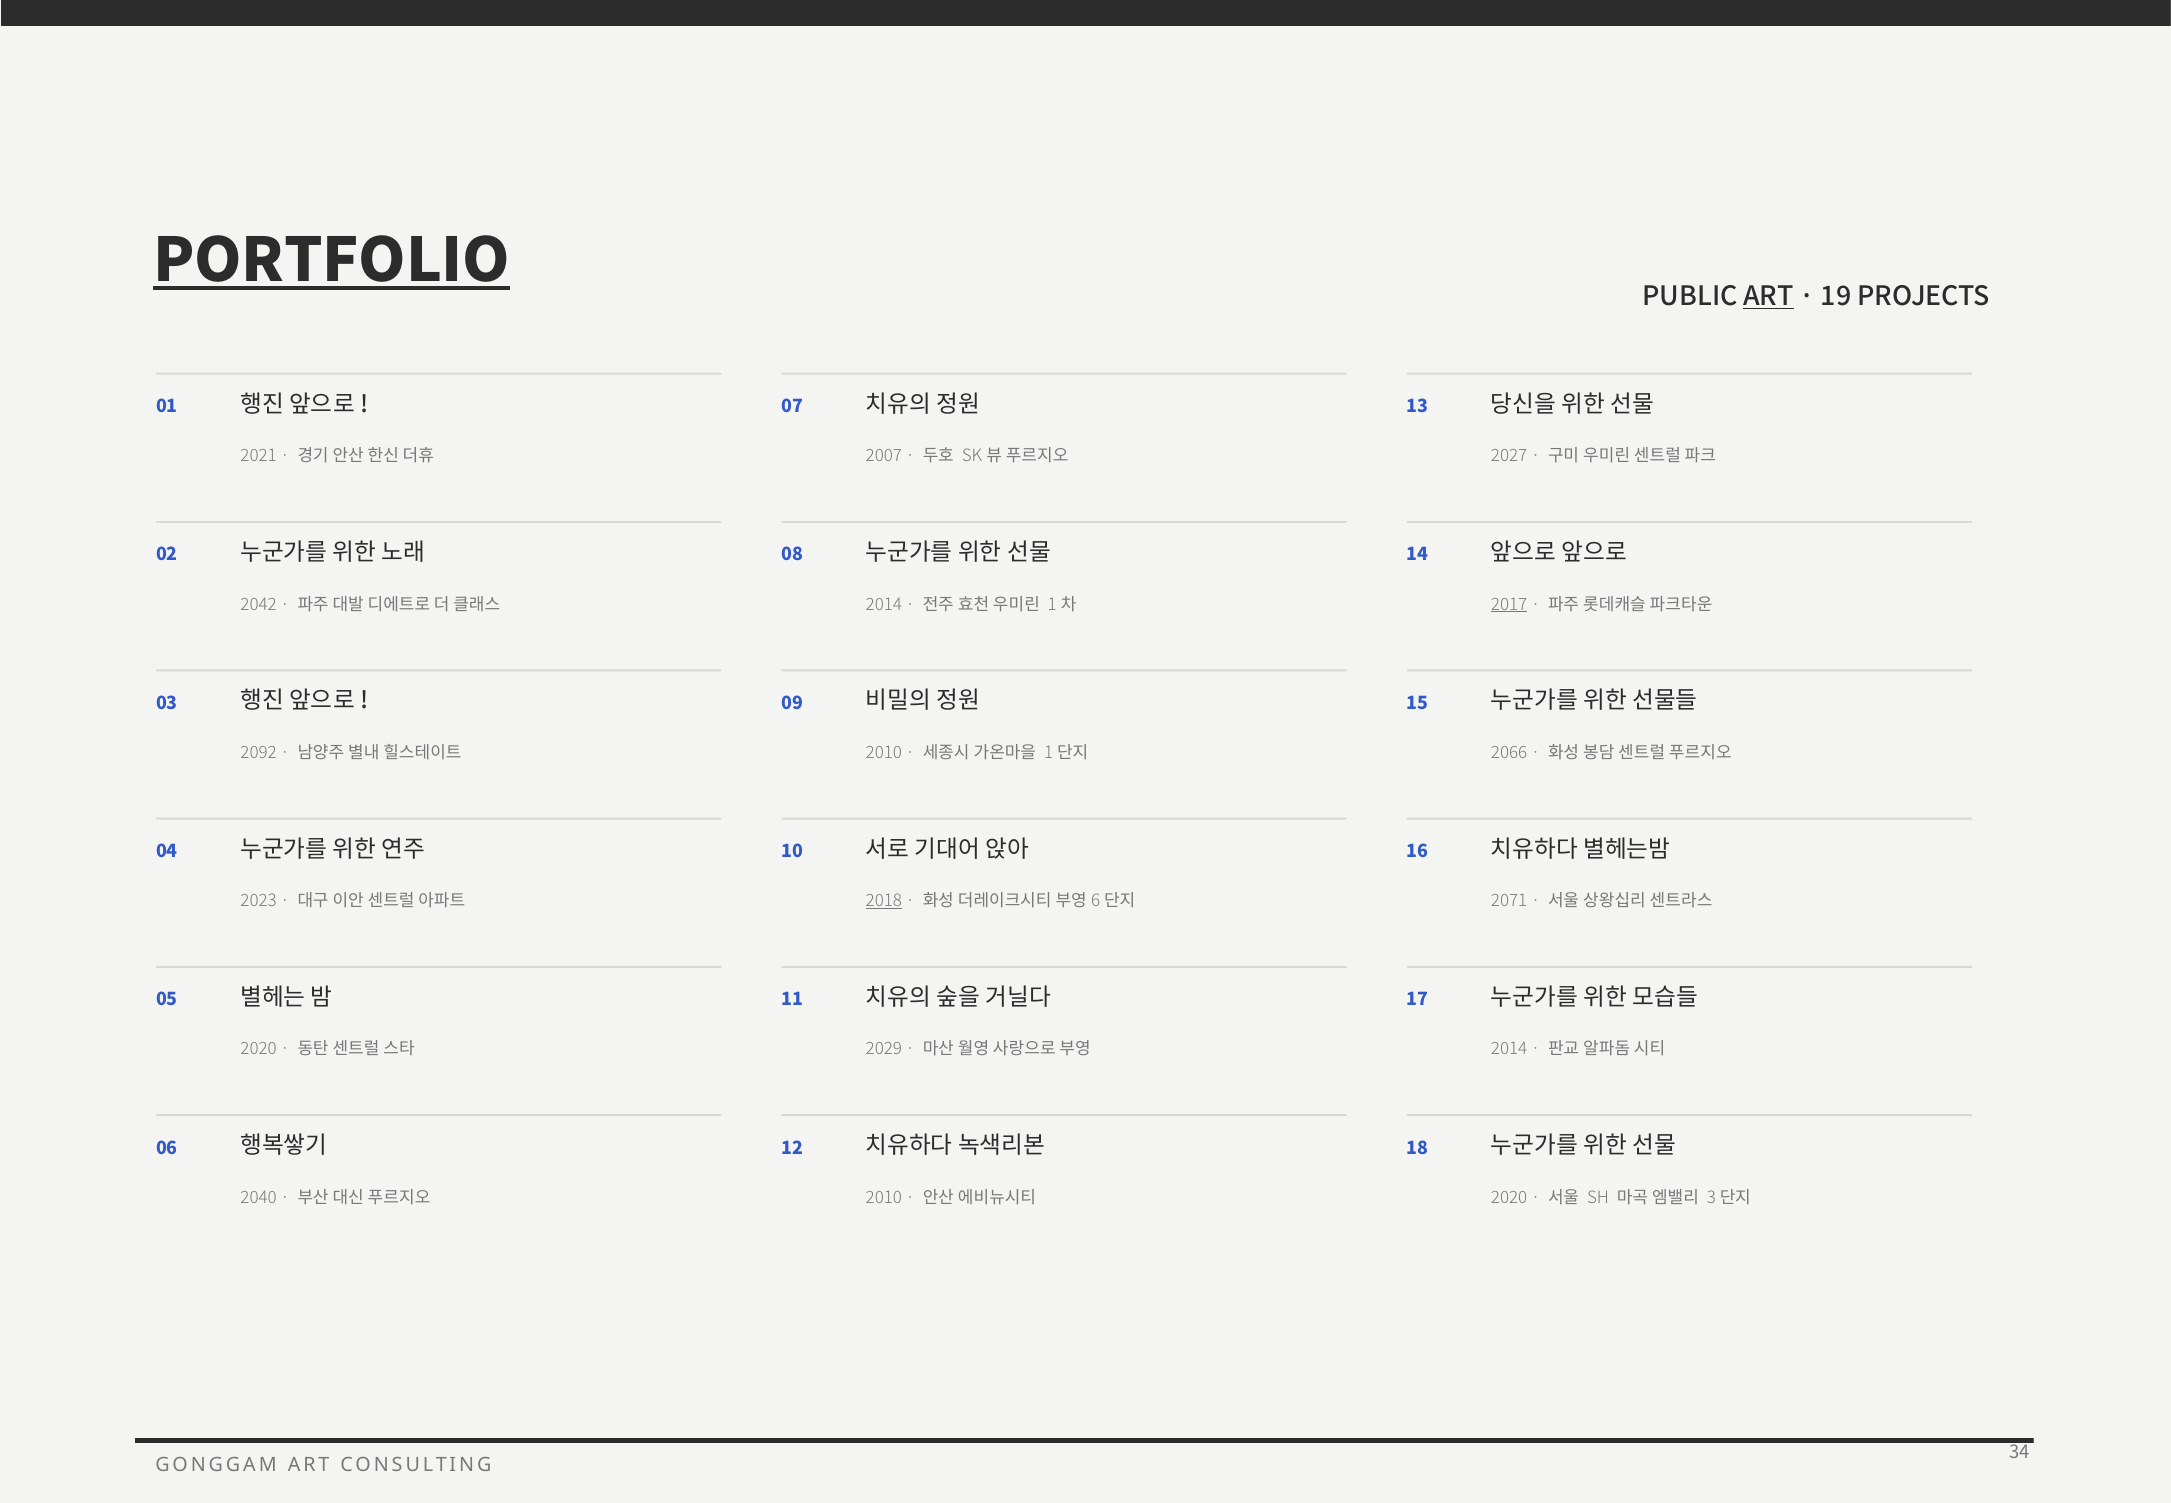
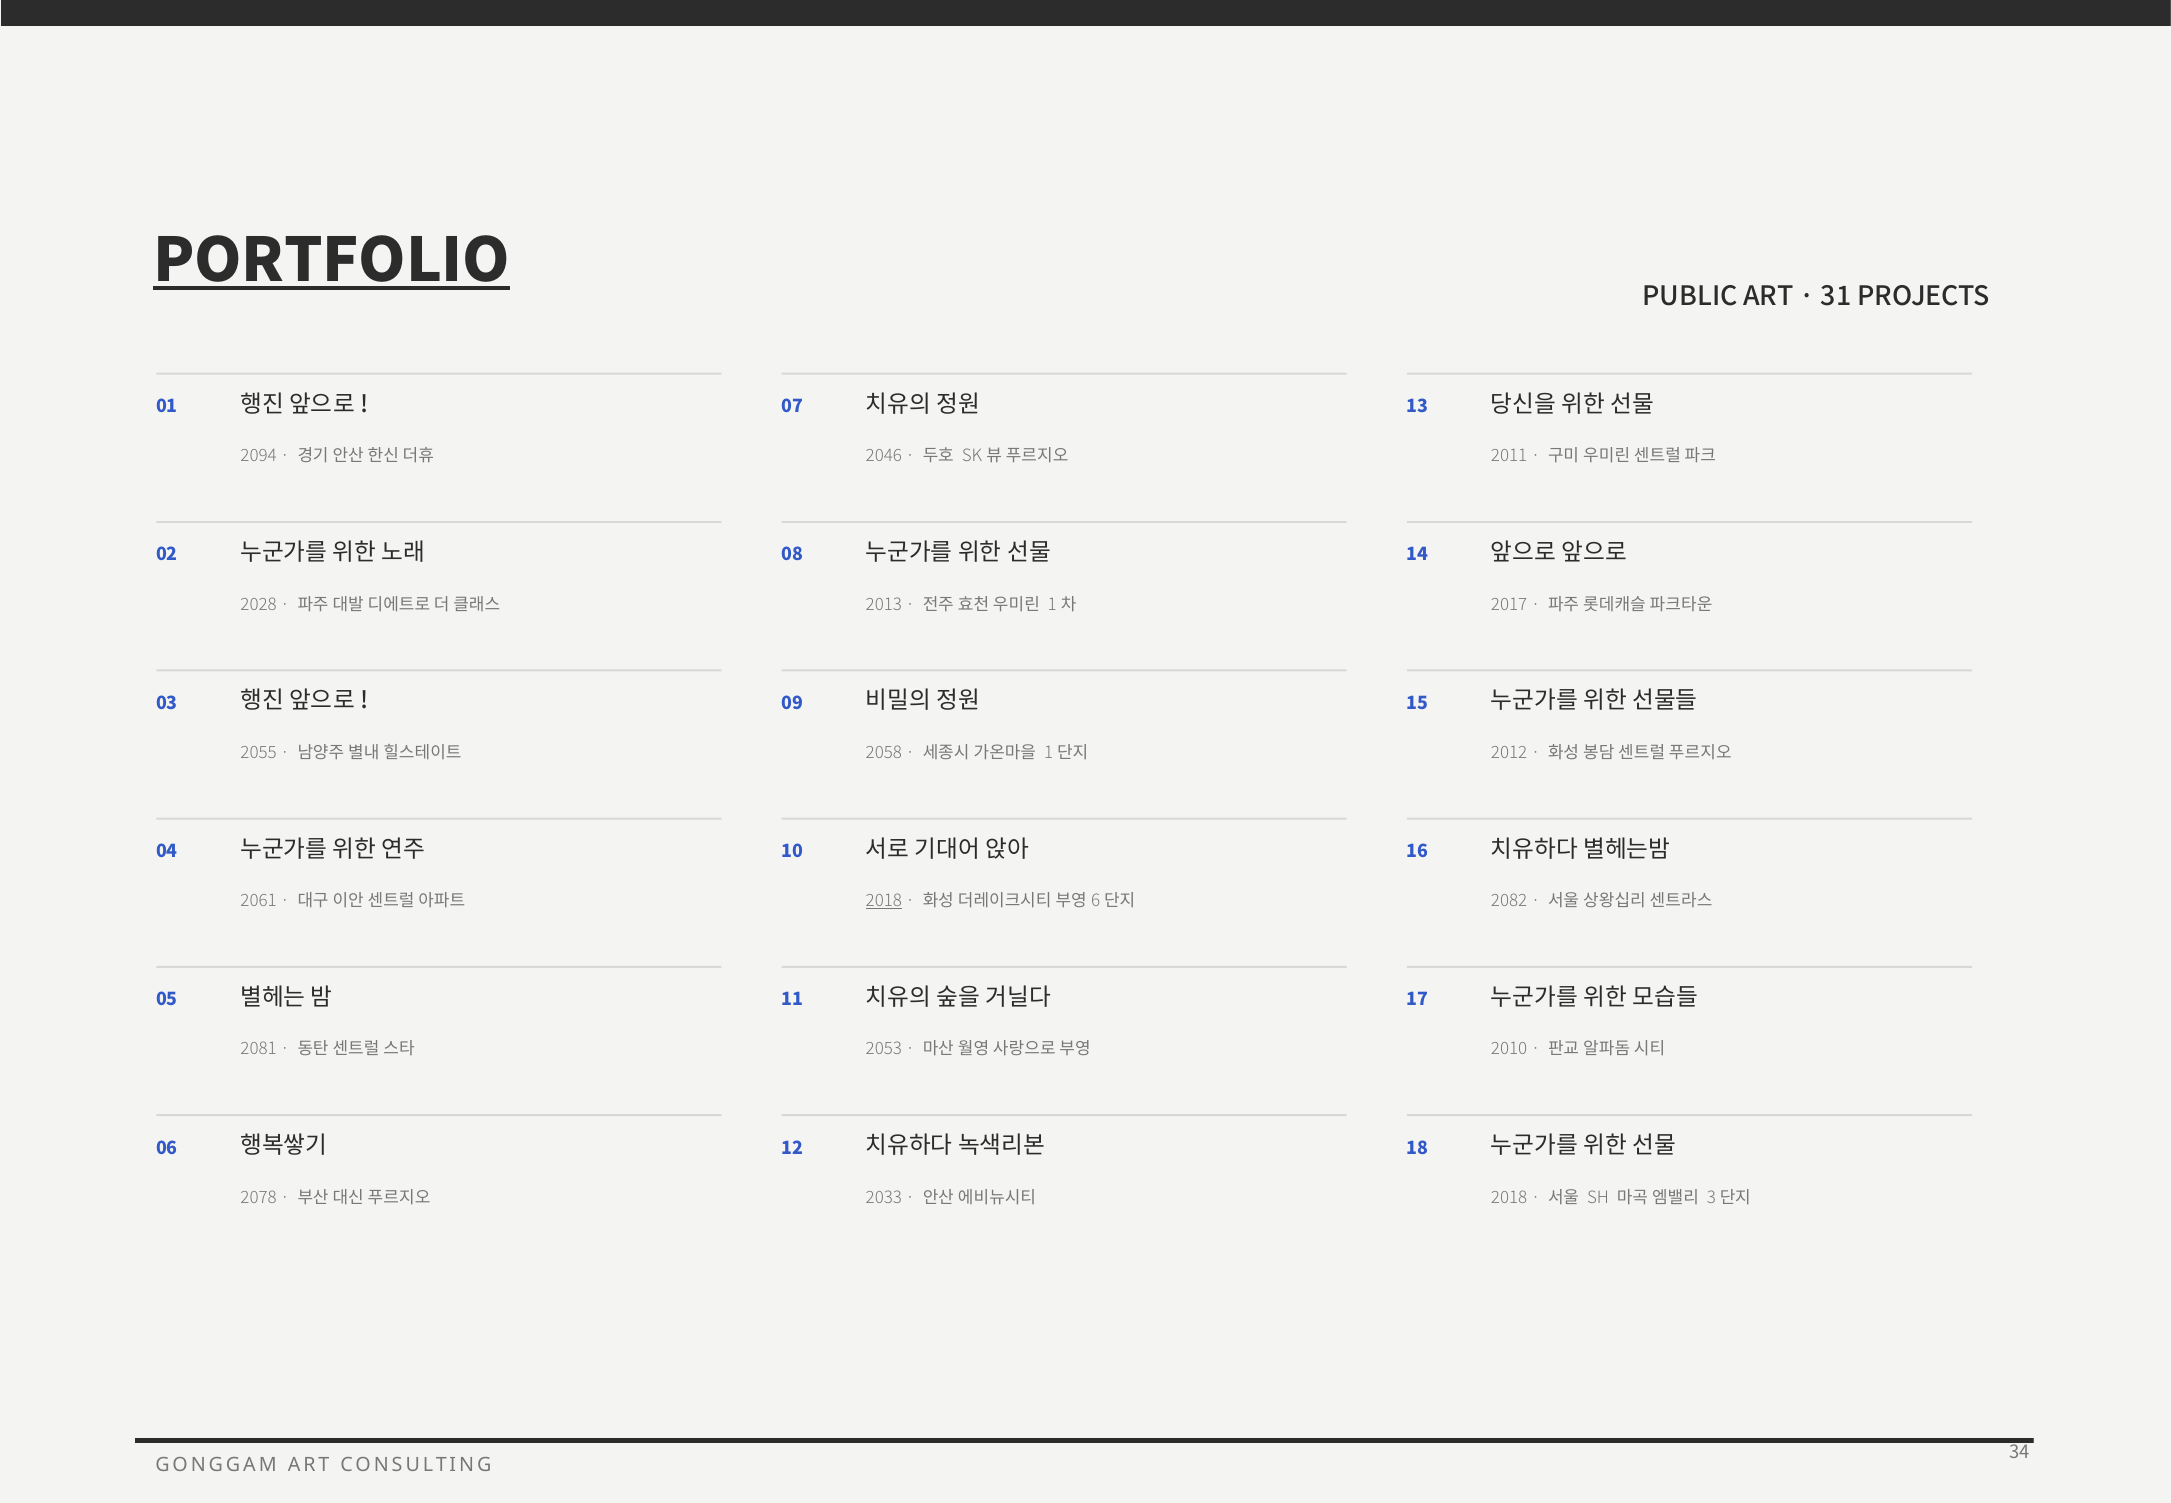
ART underline: present -> none (1769, 297)
19: 19 -> 31 (1836, 297)
2021: 2021 -> 2094 (259, 456)
2007: 2007 -> 2046 (884, 456)
2027: 2027 -> 2011 (1509, 456)
2042: 2042 -> 2028 (259, 604)
2014: 2014 -> 2013 (884, 604)
2017 underline: present -> none (1509, 604)
2092: 2092 -> 2055 (259, 753)
2010: 2010 -> 2058 (884, 753)
2066: 2066 -> 2012 (1509, 753)
2023: 2023 -> 2061 (259, 901)
2071: 2071 -> 2082 (1509, 901)
2020: 2020 -> 2081 (259, 1049)
2029: 2029 -> 2053 (884, 1049)
2014: 2014 -> 2010 (1509, 1049)
2040: 2040 -> 2078 (259, 1198)
2010: 2010 -> 2033 (884, 1198)
2020: 2020 -> 2018 (1509, 1198)
